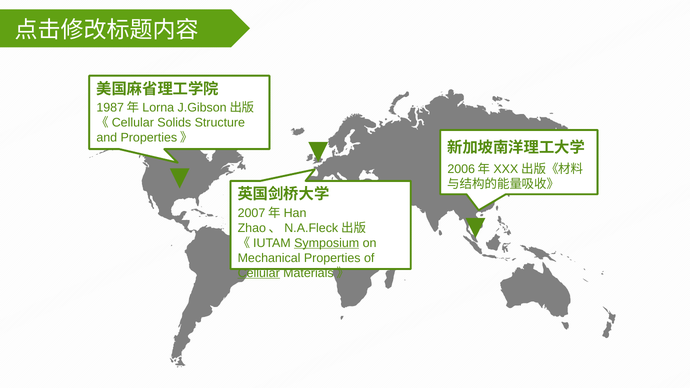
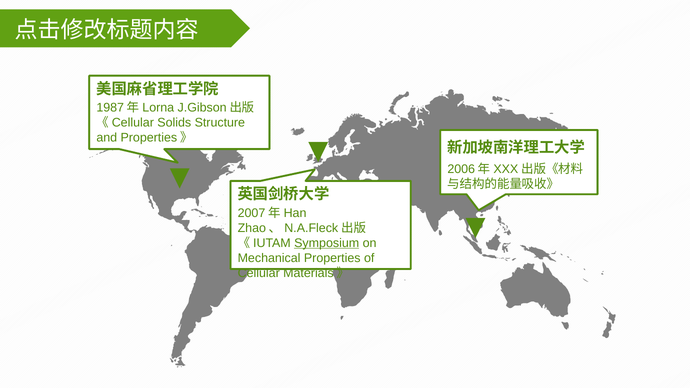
Cellular underline: present -> none (259, 273)
